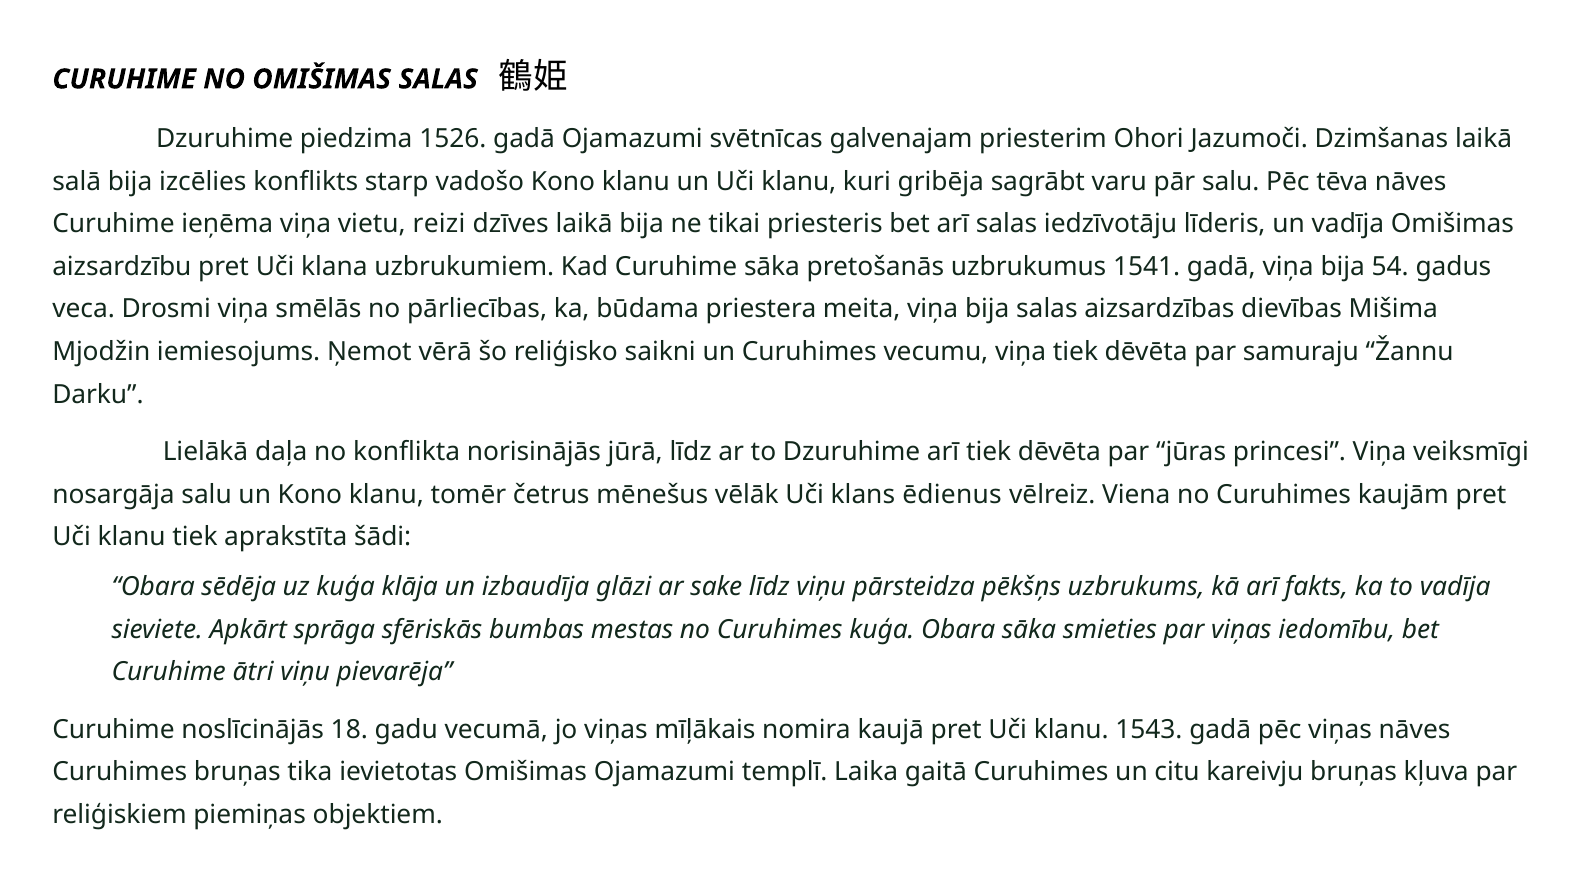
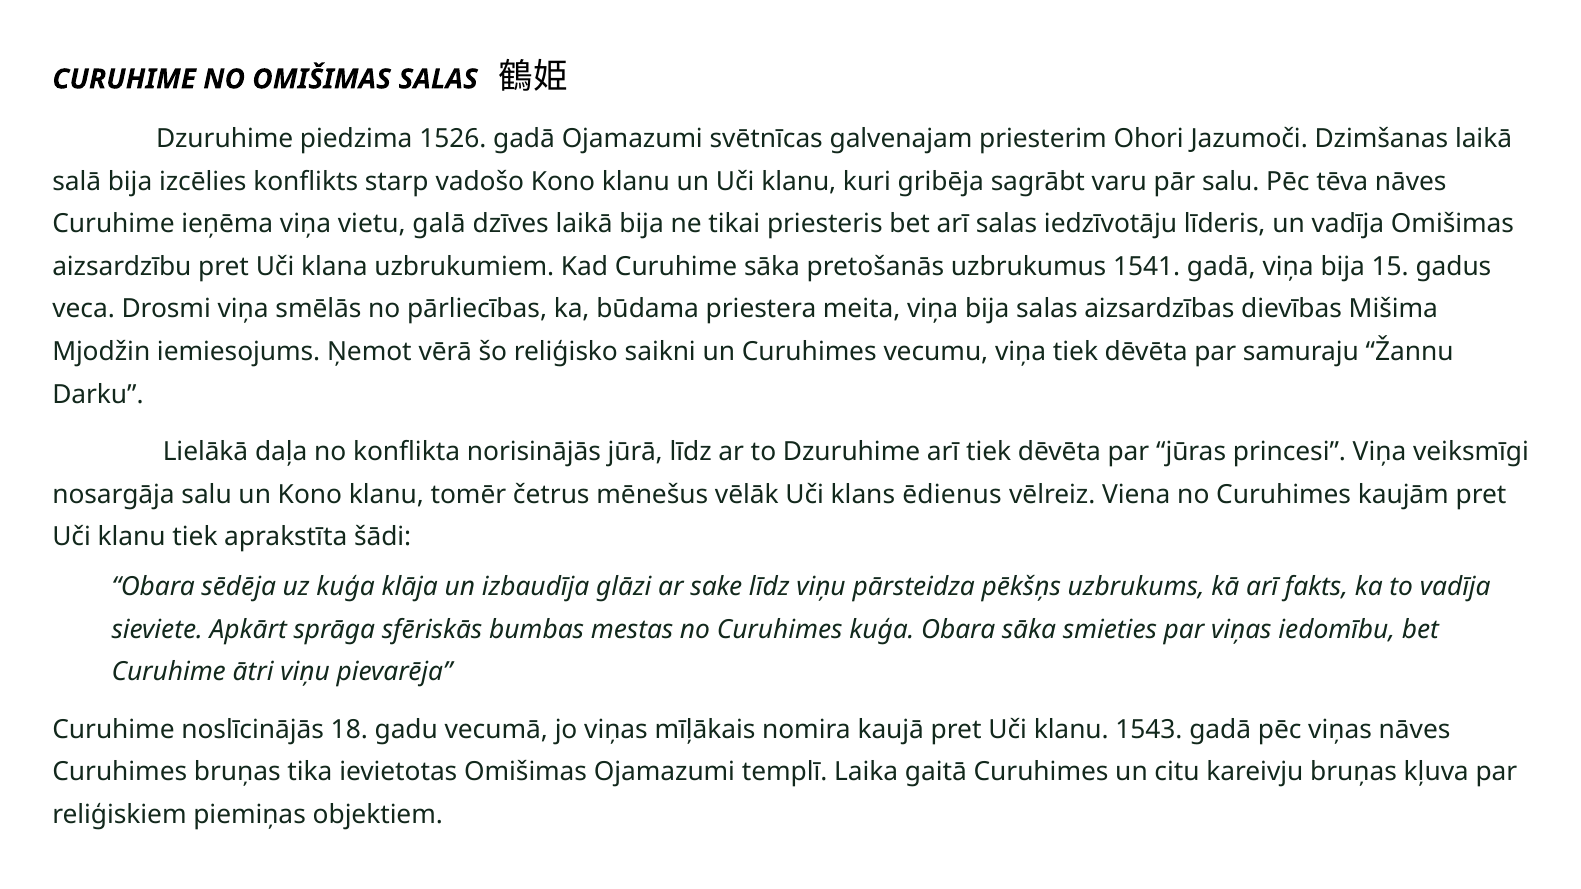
reizi: reizi -> galā (439, 224)
54: 54 -> 15 (1390, 267)
